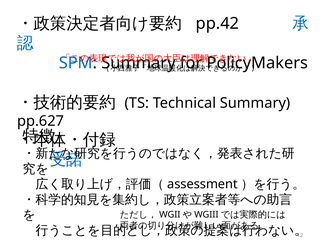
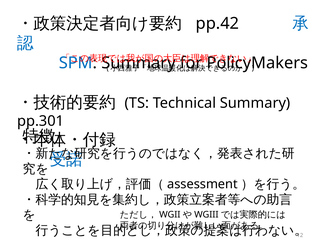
pp.627: pp.627 -> pp.301 (41, 121)
